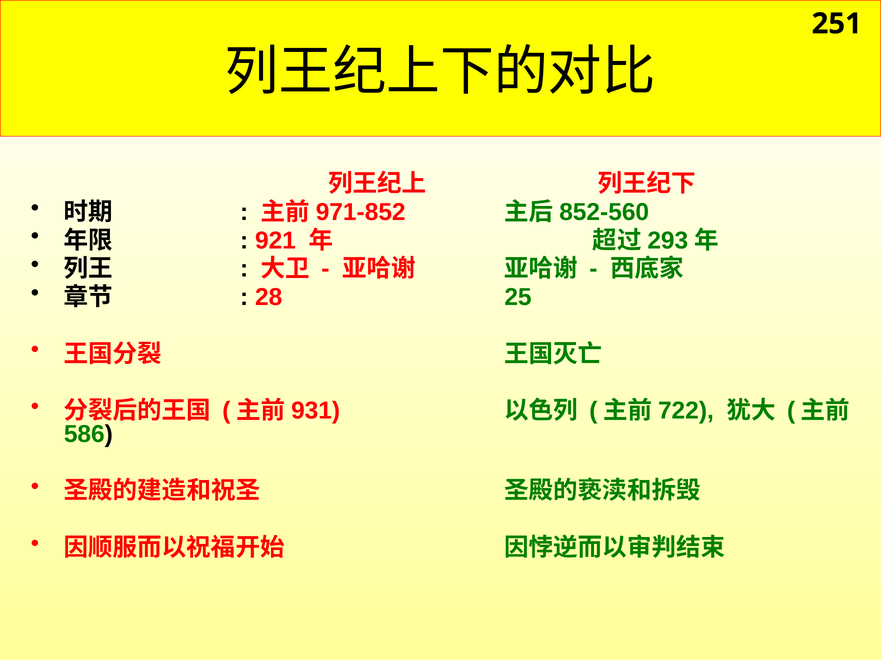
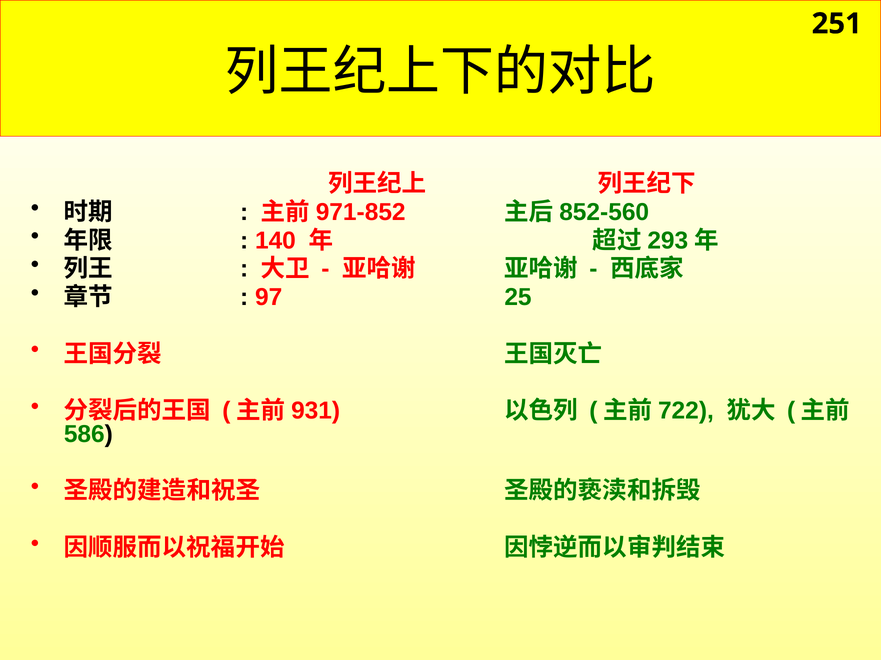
921: 921 -> 140 (275, 241)
28: 28 -> 97 (269, 298)
